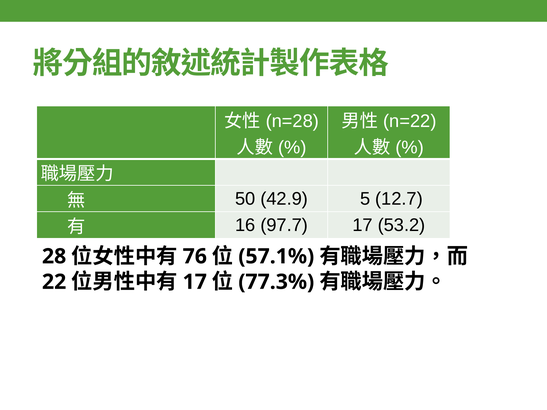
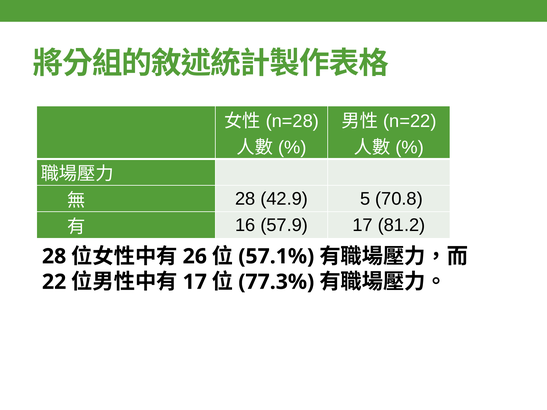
50: 50 -> 28 (245, 199)
12.7: 12.7 -> 70.8 (399, 199)
97.7: 97.7 -> 57.9 (284, 225)
53.2: 53.2 -> 81.2 (402, 225)
76: 76 -> 26 (195, 257)
